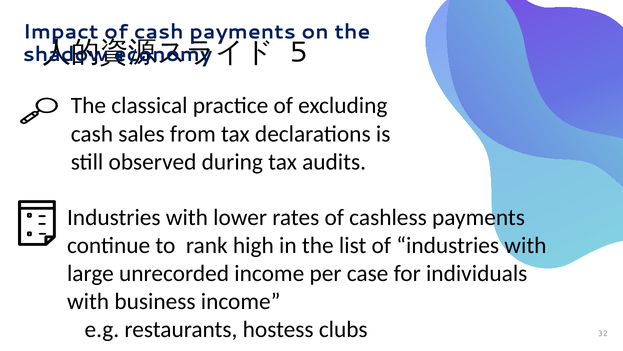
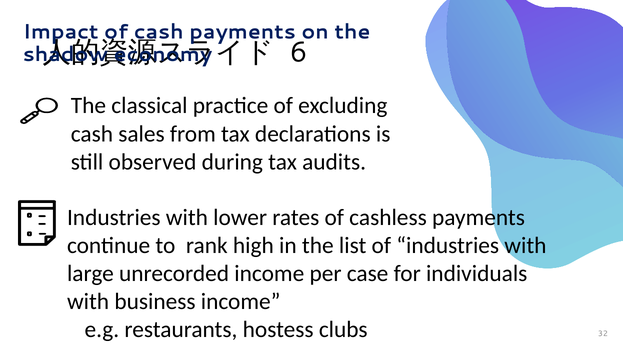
5: 5 -> 6 (299, 52)
